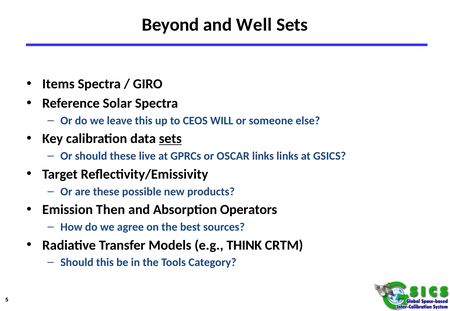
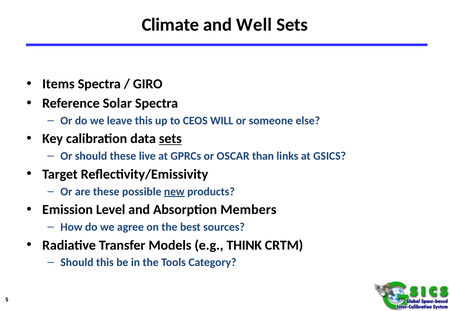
Beyond: Beyond -> Climate (170, 25)
OSCAR links: links -> than (263, 156)
new underline: none -> present (174, 192)
Then: Then -> Level (111, 210)
Operators: Operators -> Members (248, 210)
